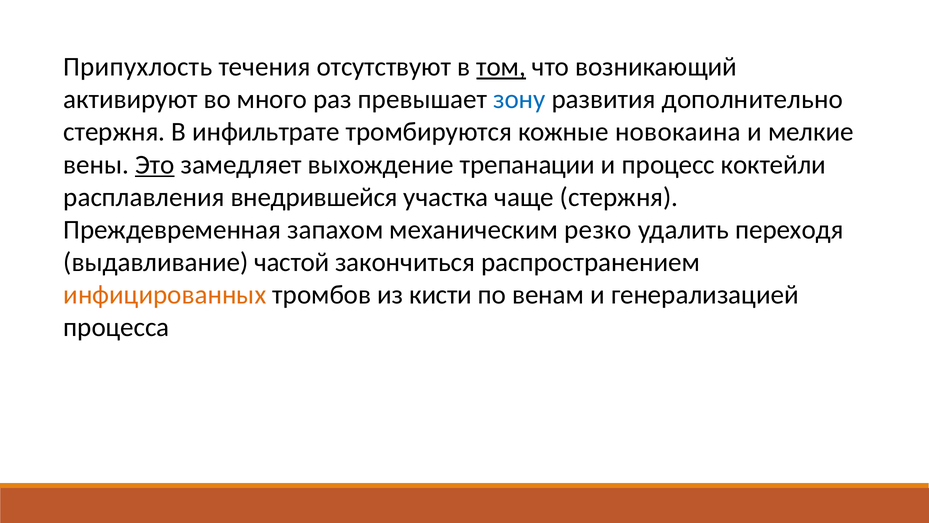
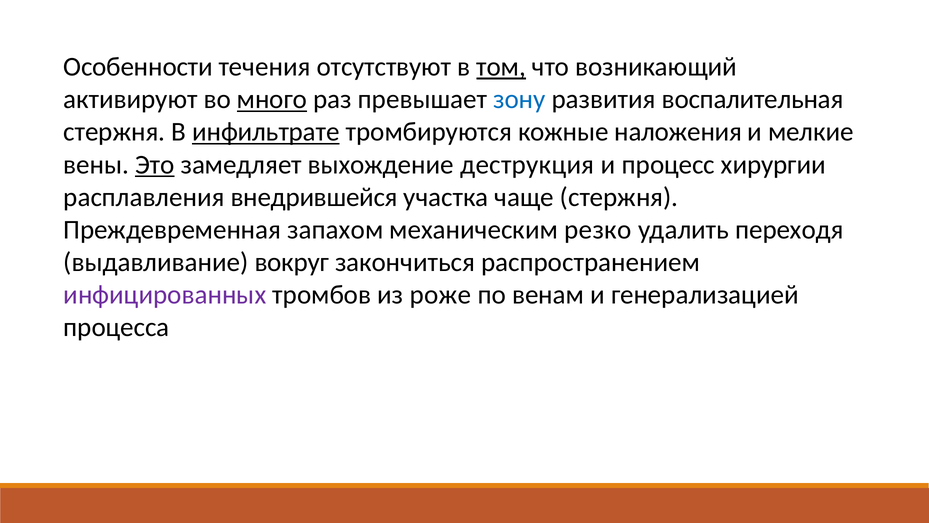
Припухлость: Припухлость -> Особенности (138, 67)
много underline: none -> present (272, 99)
дополнительно: дополнительно -> воспалительная (753, 99)
инфильтрате underline: none -> present (266, 132)
новокаина: новокаина -> наложения (678, 132)
трепанации: трепанации -> деструкция (527, 164)
коктейли: коктейли -> хирургии (773, 164)
частой: частой -> вокруг (292, 262)
инфицированных colour: orange -> purple (165, 295)
кисти: кисти -> роже (440, 295)
